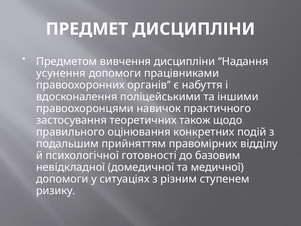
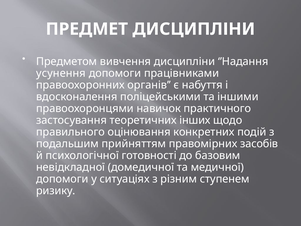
також: також -> інших (195, 120)
відділу: відділу -> засобів (259, 144)
